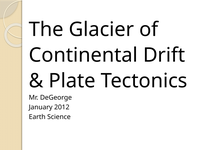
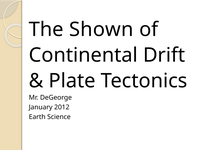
Glacier: Glacier -> Shown (101, 29)
